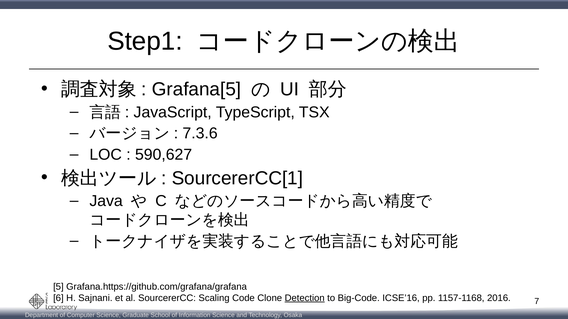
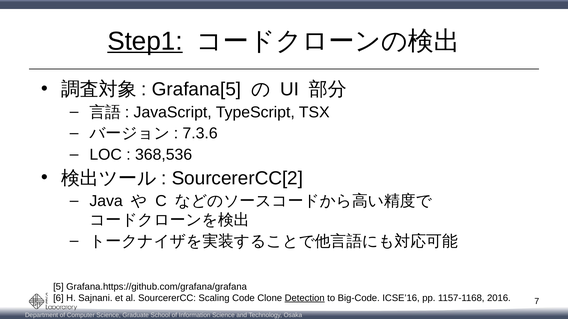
Step1 underline: none -> present (145, 41)
590,627: 590,627 -> 368,536 (164, 155)
SourcererCC[1: SourcererCC[1 -> SourcererCC[2 (237, 178)
